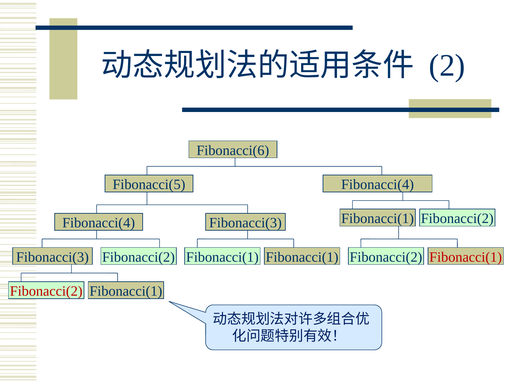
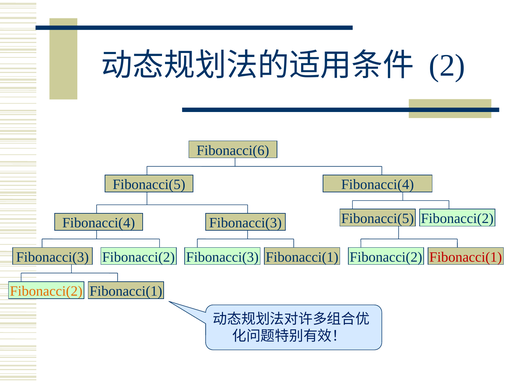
Fibonacci(1: Fibonacci(1 -> Fibonacci(5 (378, 219)
Fibonacci(3 Fibonacci(2 Fibonacci(1: Fibonacci(1 -> Fibonacci(3 (222, 257)
Fibonacci(2 colour: red -> orange (46, 291)
